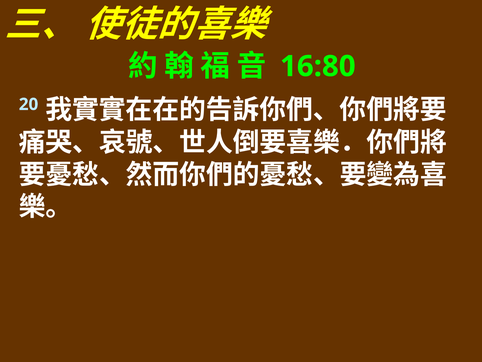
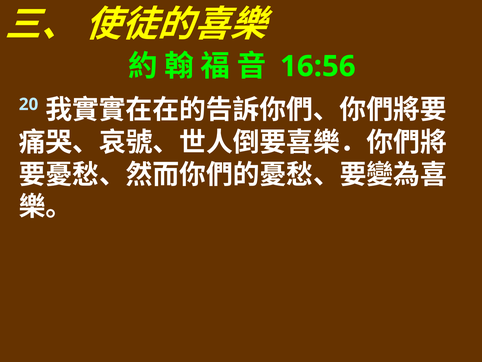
16:80: 16:80 -> 16:56 (318, 66)
